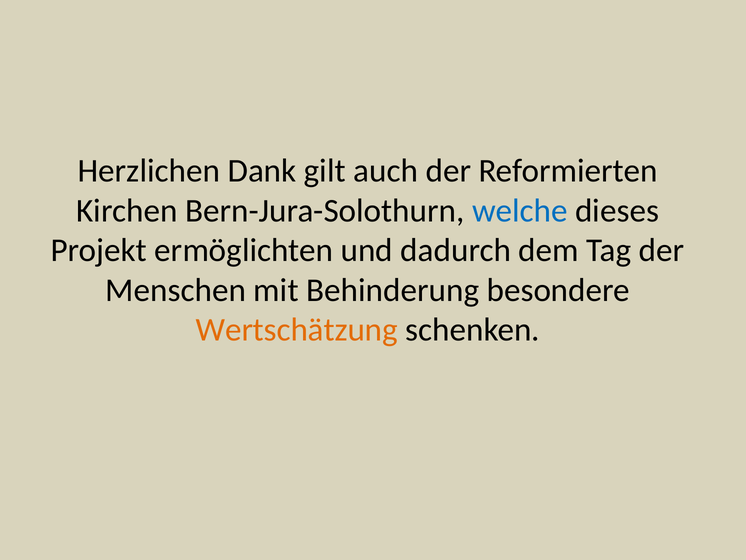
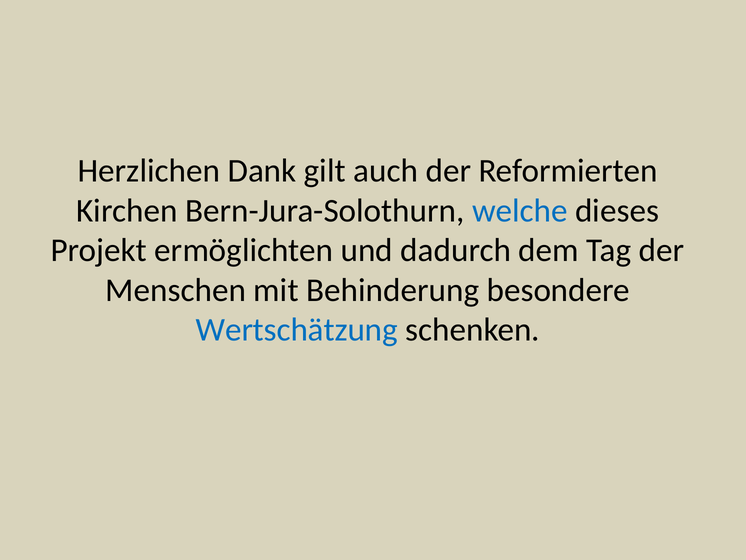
Wertschätzung colour: orange -> blue (297, 330)
